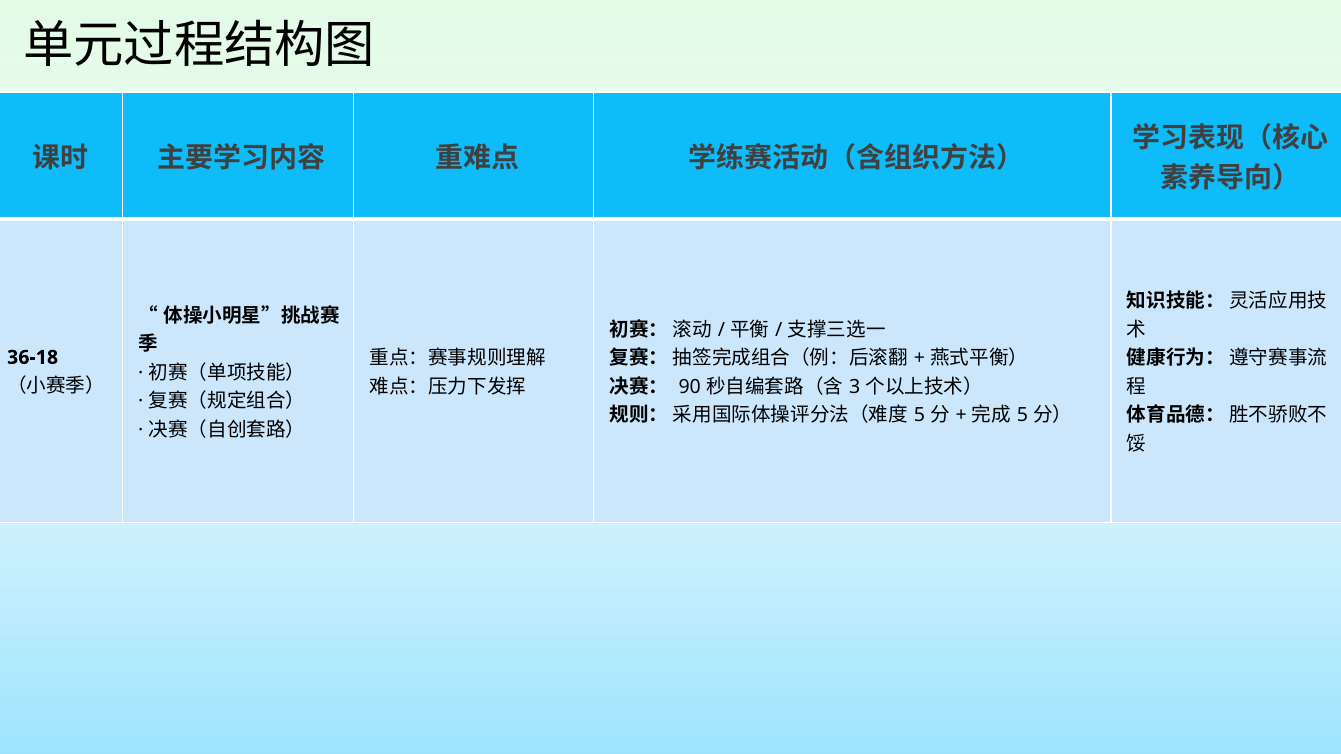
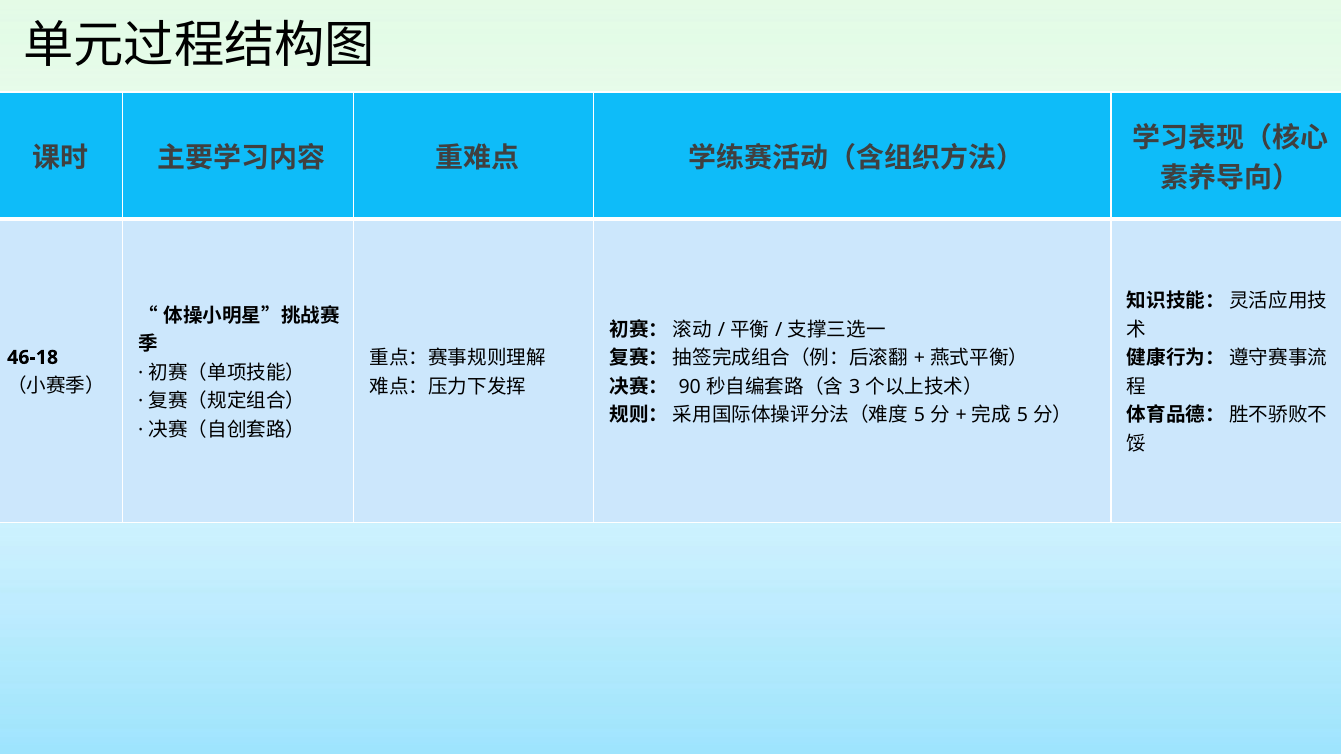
36-18: 36-18 -> 46-18 (33, 358)
